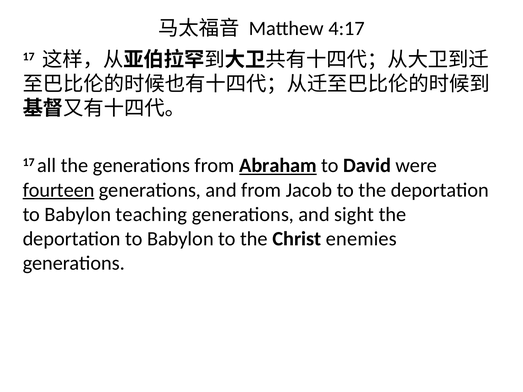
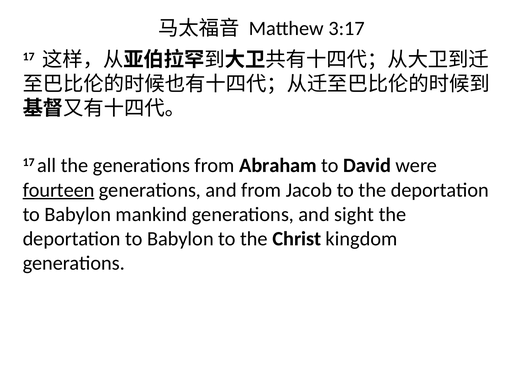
4:17: 4:17 -> 3:17 (347, 28)
Abraham underline: present -> none (278, 166)
teaching: teaching -> mankind (151, 215)
enemies: enemies -> kingdom (361, 239)
